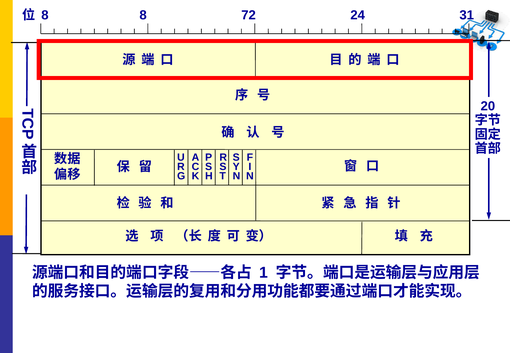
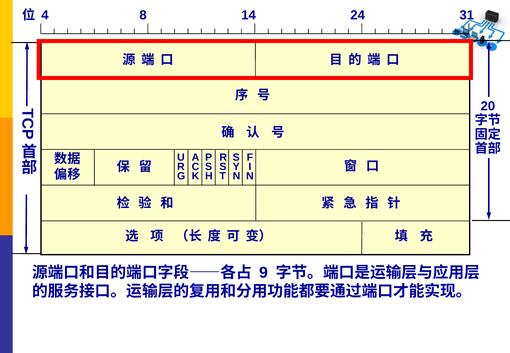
8: 8 -> 4 (45, 15)
72: 72 -> 14 (249, 15)
1: 1 -> 9 (264, 273)
